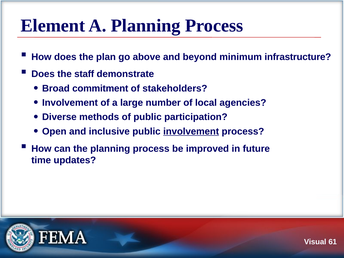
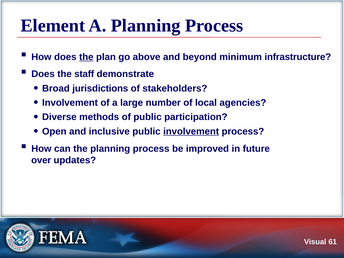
the underline: none -> present (86, 57)
commitment: commitment -> jurisdictions (100, 88)
time: time -> over (41, 160)
